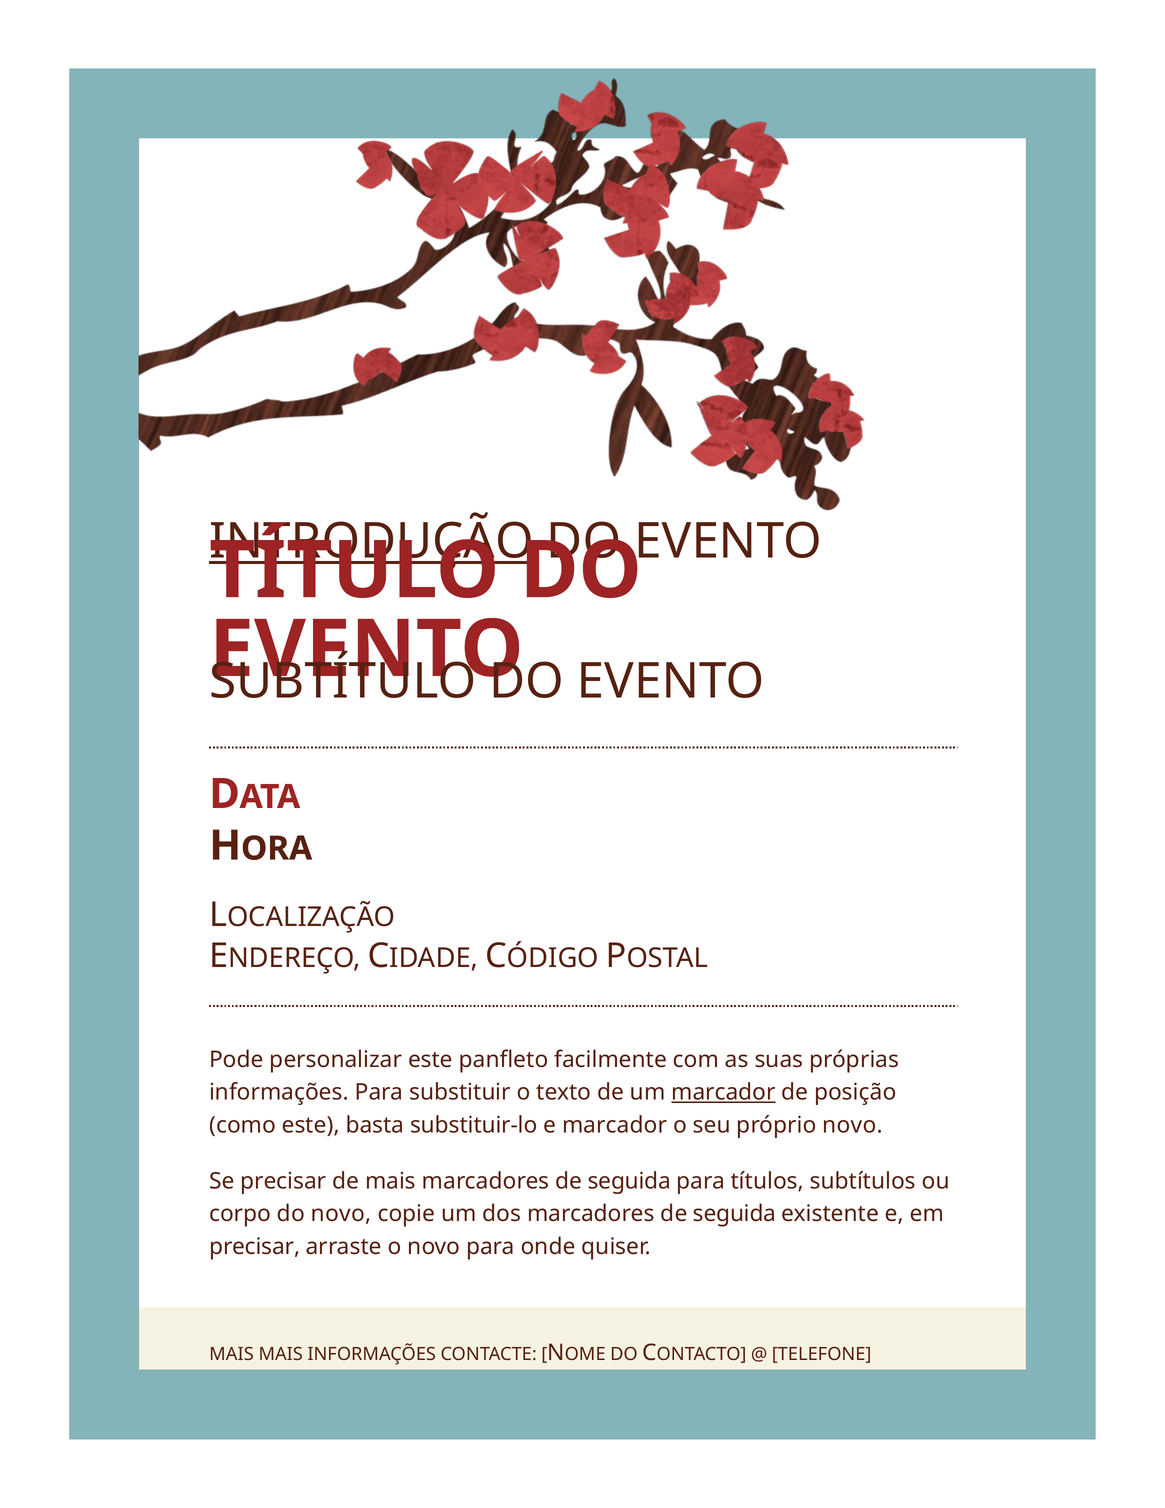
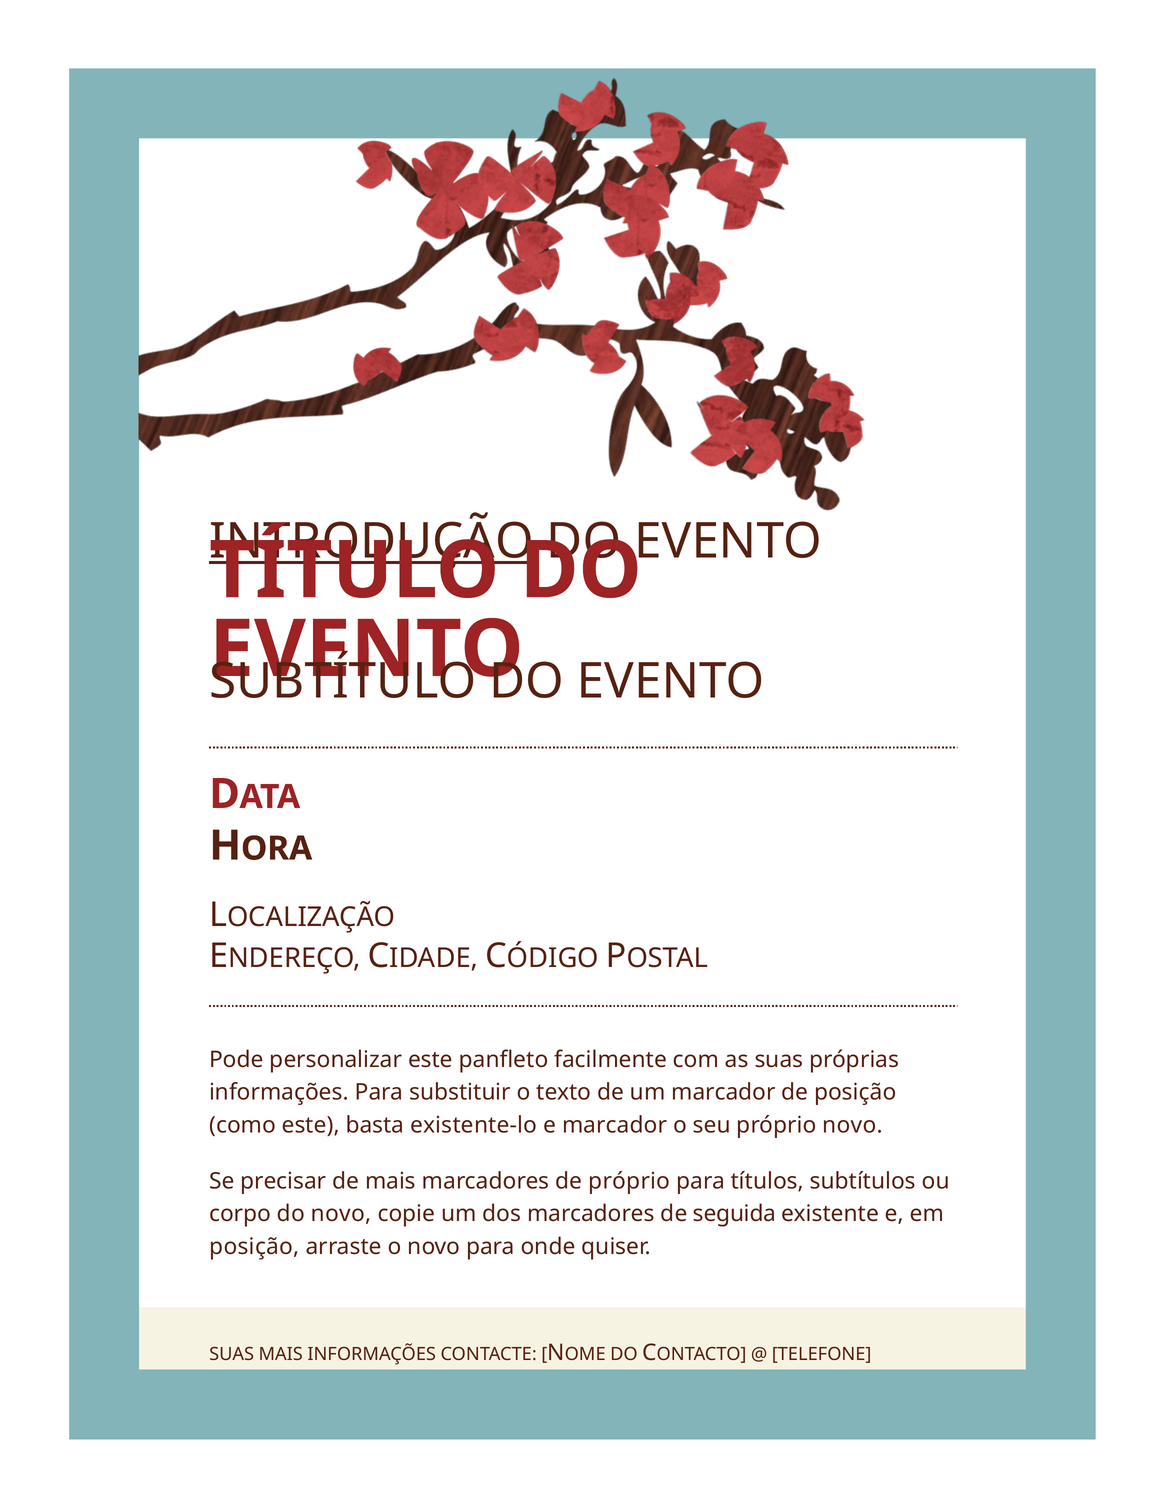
marcador underline: present -> none (723, 1092)
substituir-lo: substituir-lo -> existente-lo (474, 1125)
mais marcadores de seguida: seguida -> próprio (629, 1181)
precisar: precisar -> posição (254, 1246)
MAIS: MAIS -> SUAS (232, 1354)
